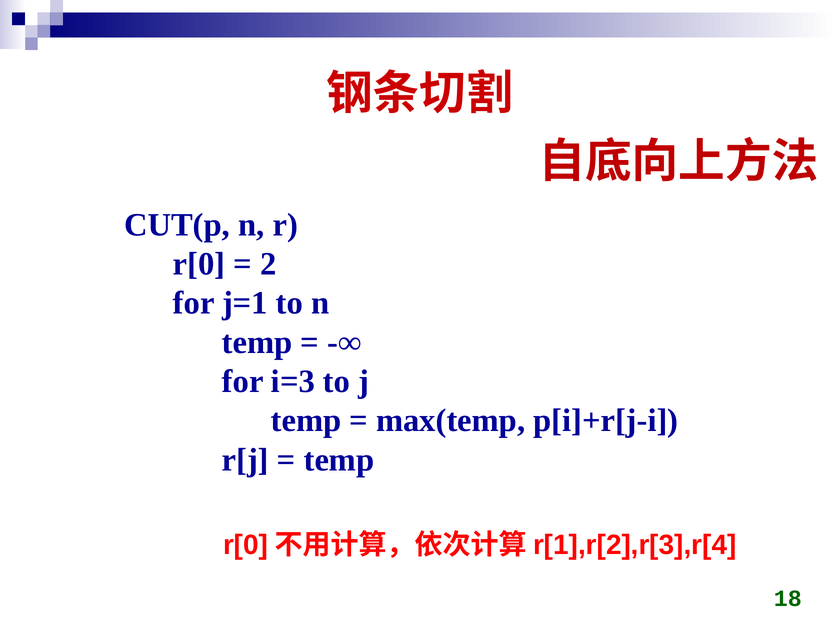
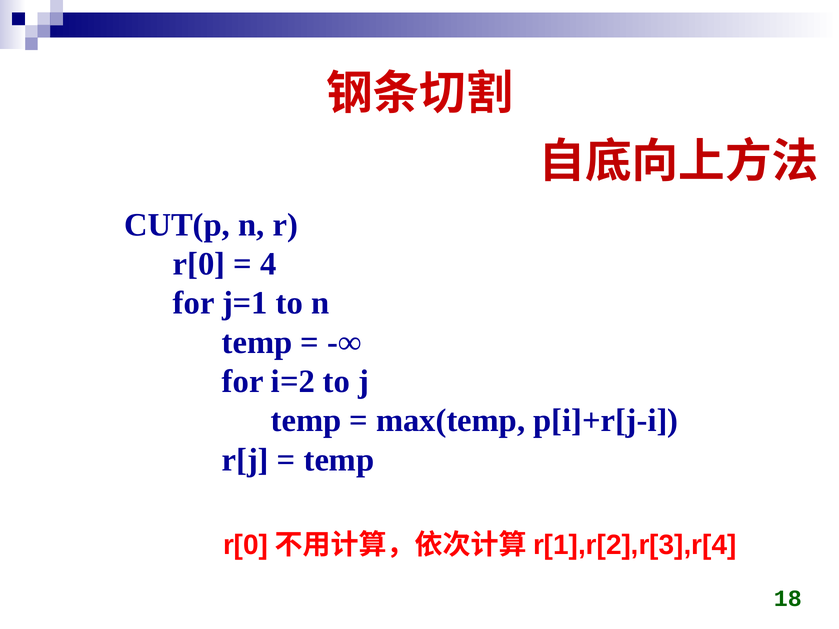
2: 2 -> 4 (268, 264)
i=3: i=3 -> i=2 (293, 382)
